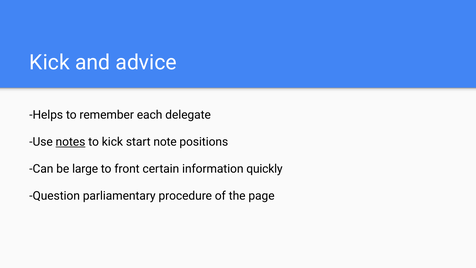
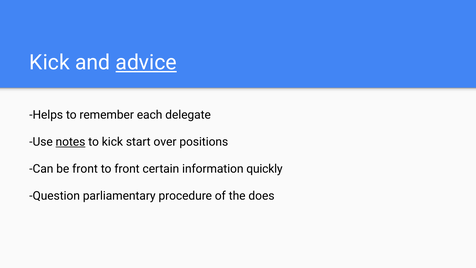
advice underline: none -> present (146, 62)
note: note -> over (165, 142)
be large: large -> front (85, 169)
page: page -> does (261, 196)
